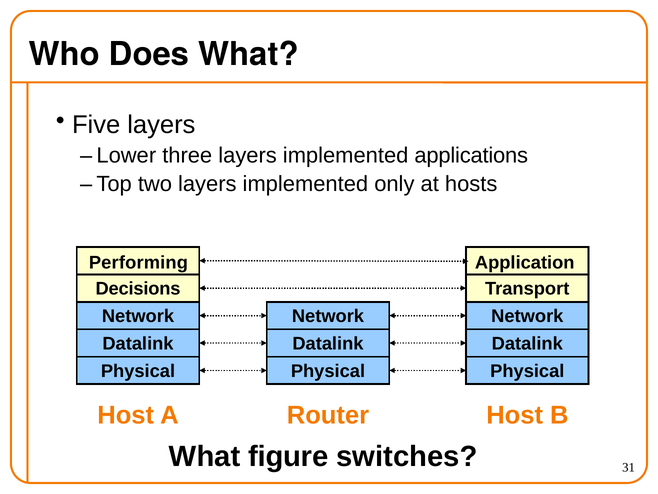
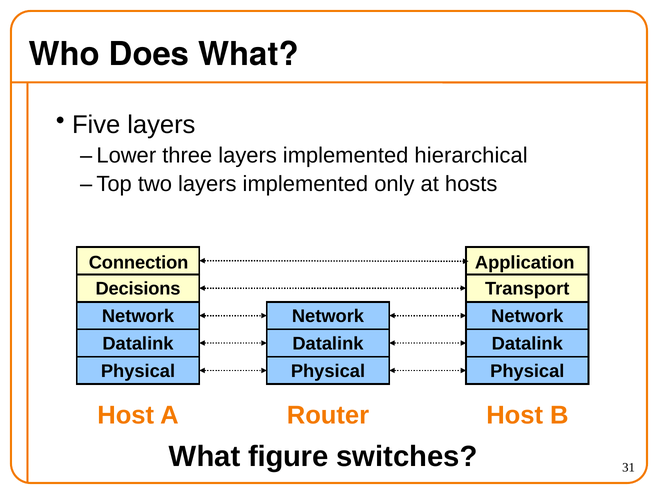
applications: applications -> hierarchical (471, 155)
Performing: Performing -> Connection (139, 262)
